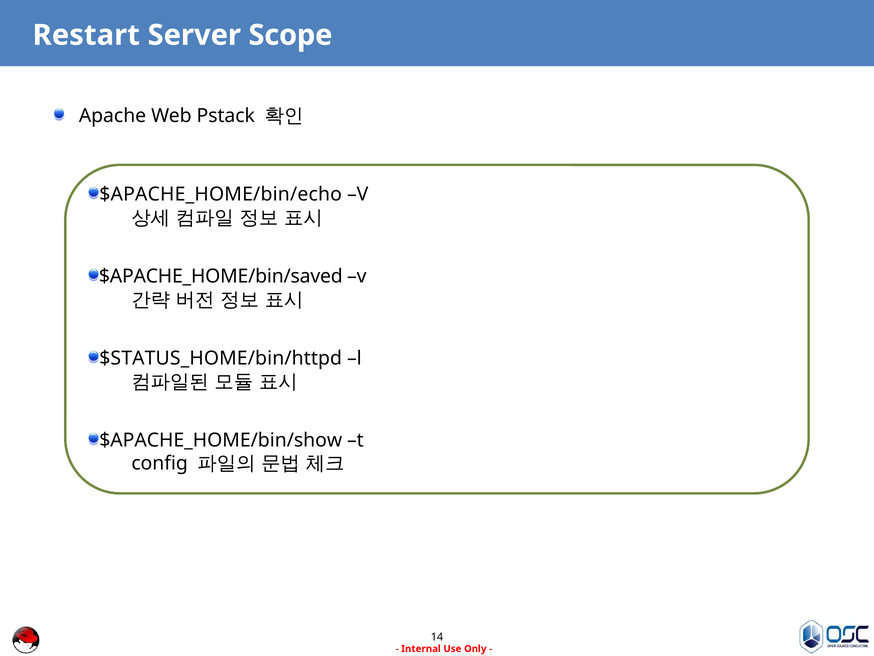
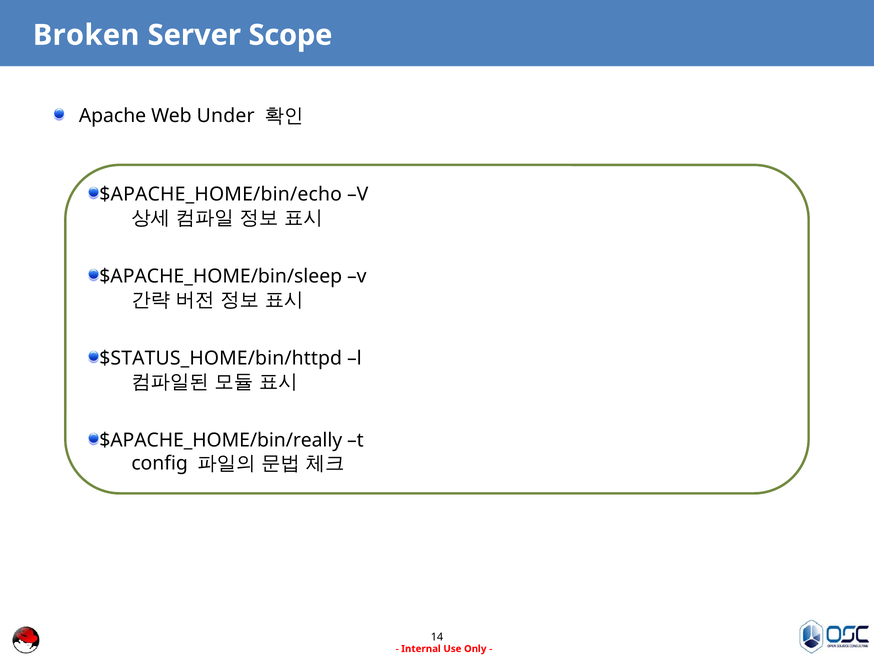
Restart: Restart -> Broken (86, 35)
Pstack: Pstack -> Under (226, 116)
$APACHE_HOME/bin/saved: $APACHE_HOME/bin/saved -> $APACHE_HOME/bin/sleep (221, 276)
$APACHE_HOME/bin/show: $APACHE_HOME/bin/show -> $APACHE_HOME/bin/really (221, 440)
